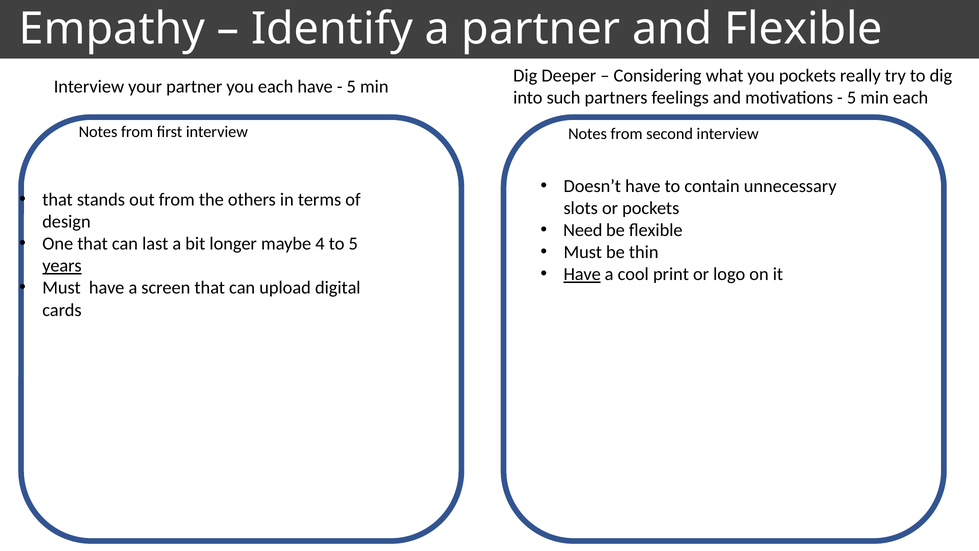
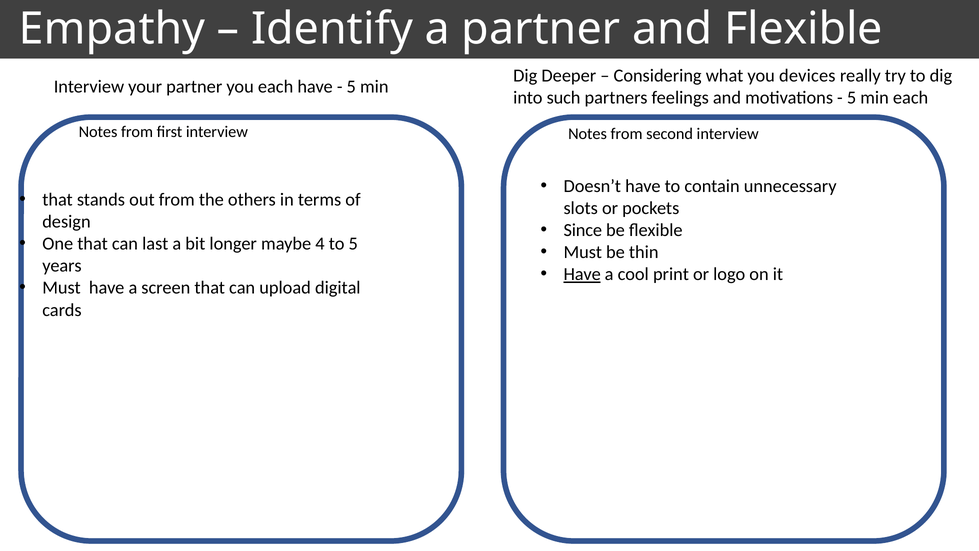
you pockets: pockets -> devices (807, 76)
Need: Need -> Since (583, 230)
years underline: present -> none (62, 266)
